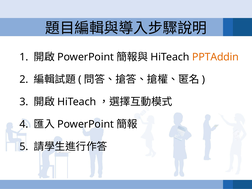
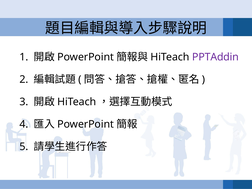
PPTAddin colour: orange -> purple (215, 57)
